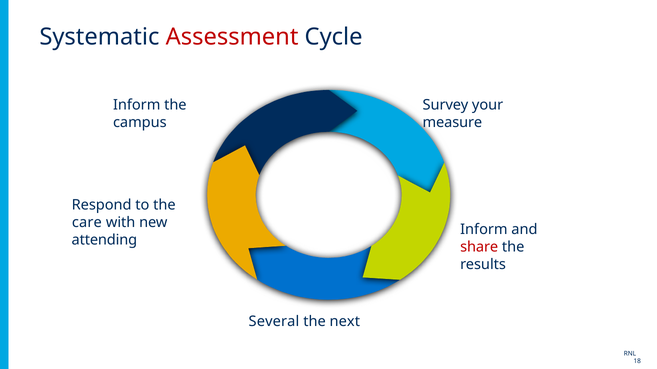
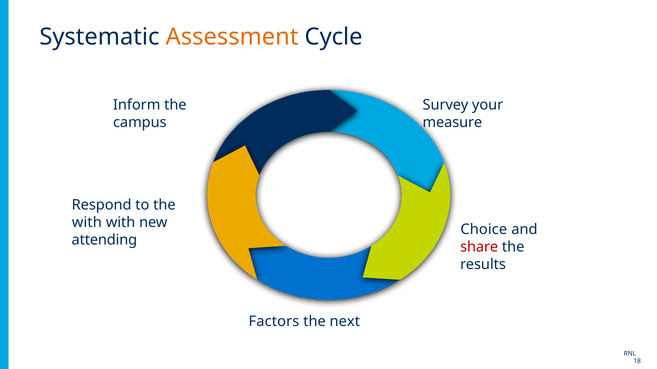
Assessment colour: red -> orange (232, 37)
care: care -> with (87, 223)
Inform: Inform -> Choice (484, 230)
Several: Several -> Factors (274, 322)
